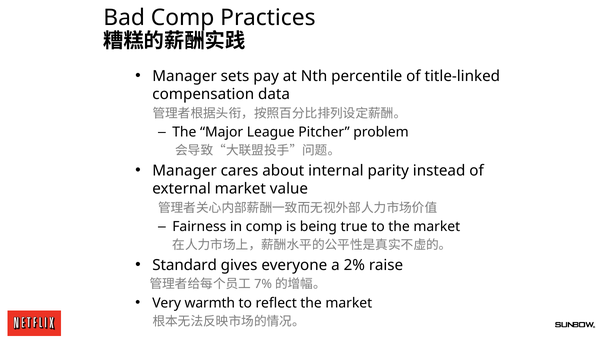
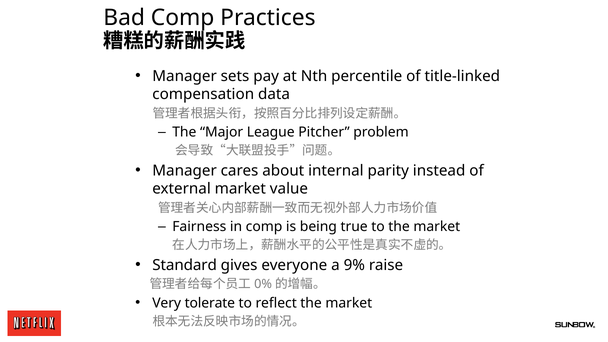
2%: 2% -> 9% (354, 265)
7%: 7% -> 0% (263, 284)
warmth: warmth -> tolerate (210, 303)
